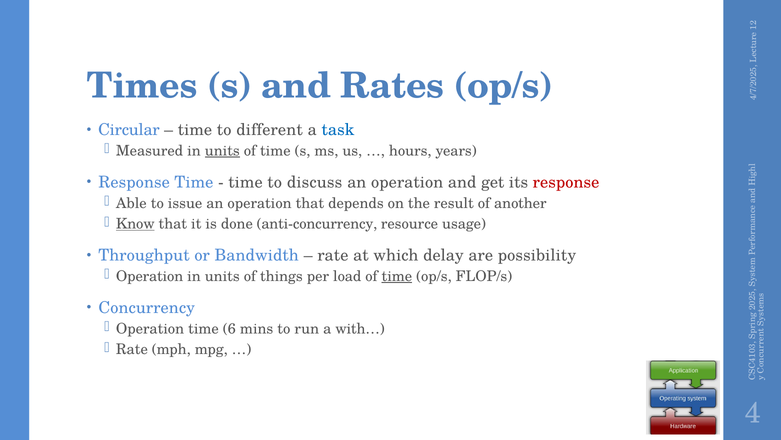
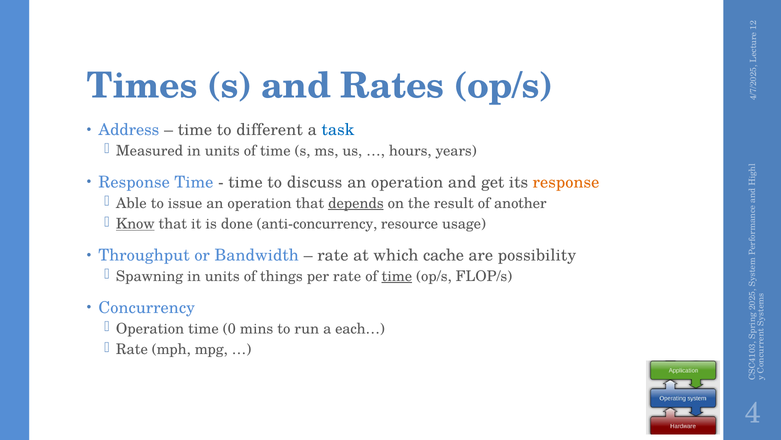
Circular: Circular -> Address (129, 130)
units underline: present -> none (222, 151)
response colour: red -> orange (566, 182)
depends underline: none -> present (356, 203)
delay: delay -> cache (444, 255)
Operation: Operation -> Spawning (150, 276)
per load: load -> rate (347, 276)
time 6: 6 -> 0 (229, 328)
with…: with… -> each… (360, 328)
